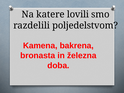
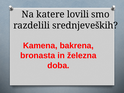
poljedelstvom: poljedelstvom -> srednjeveških (85, 26)
